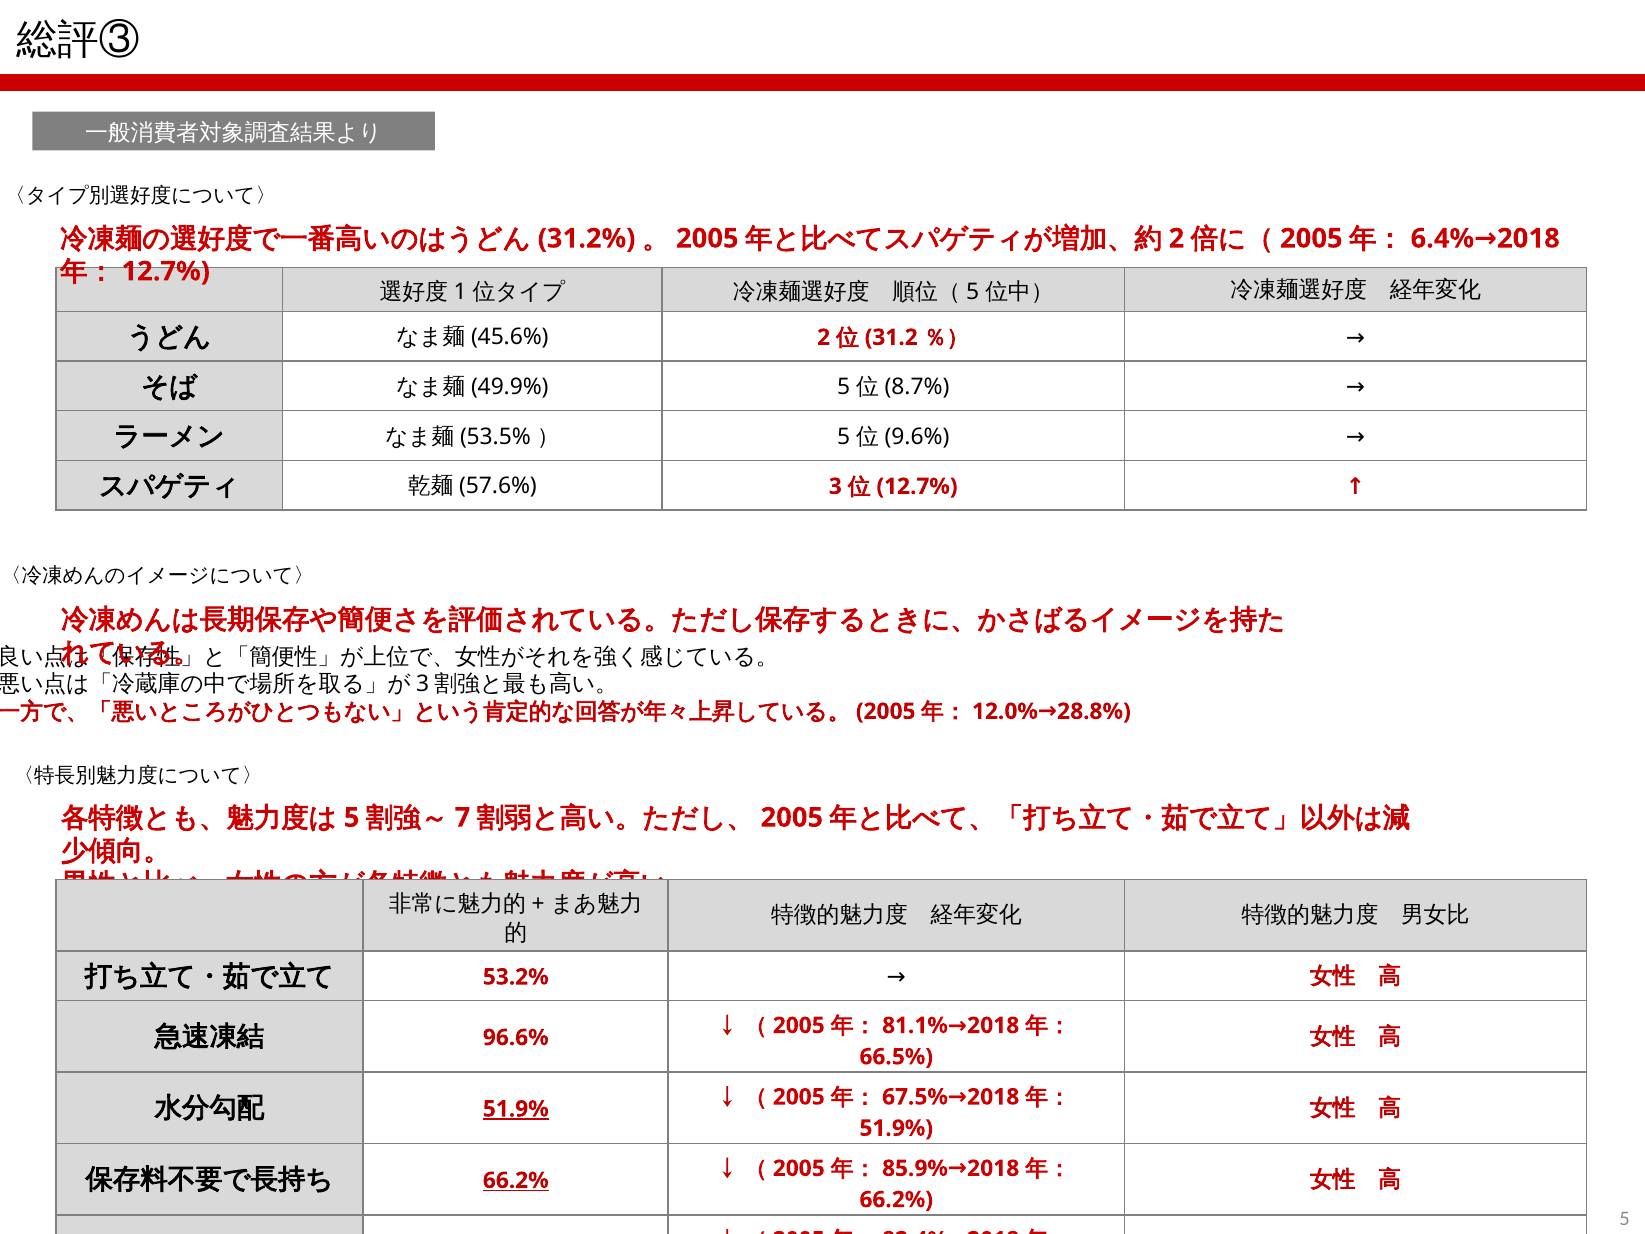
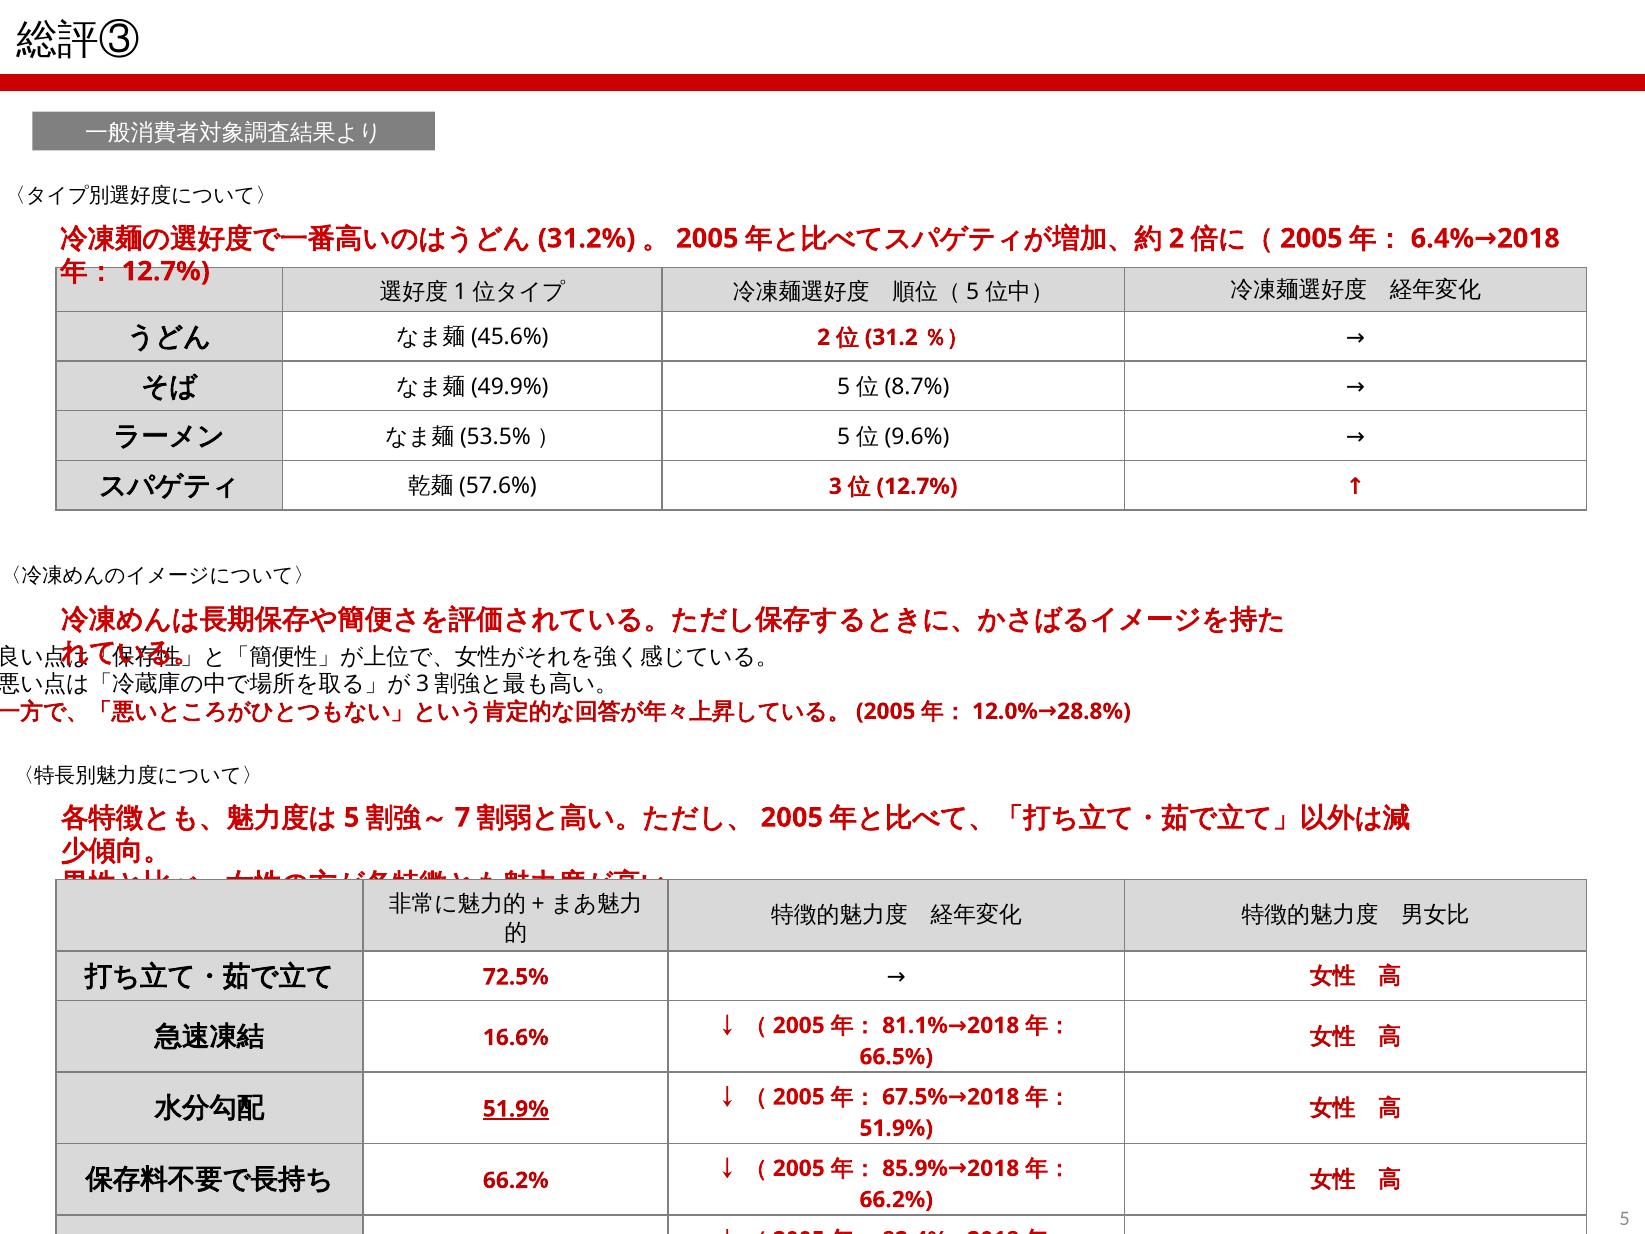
53.2%: 53.2% -> 72.5% (516, 977)
96.6%: 96.6% -> 16.6% (516, 1037)
66.2% underline: present -> none (516, 1180)
